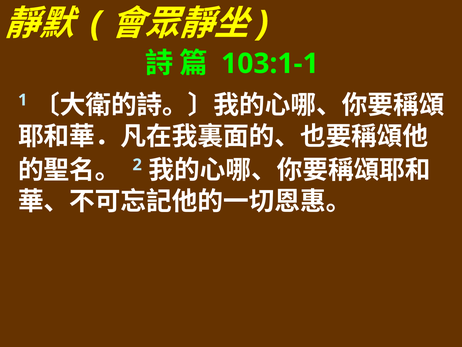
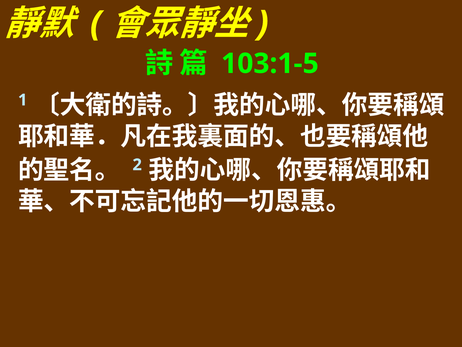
103:1-1: 103:1-1 -> 103:1-5 (270, 64)
